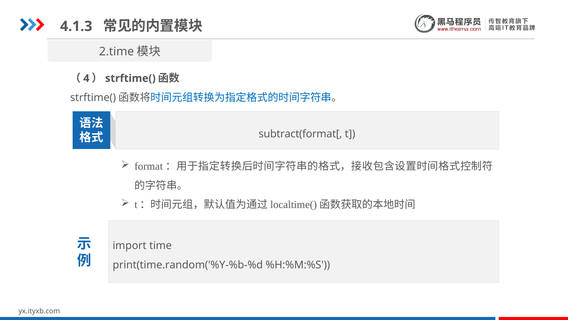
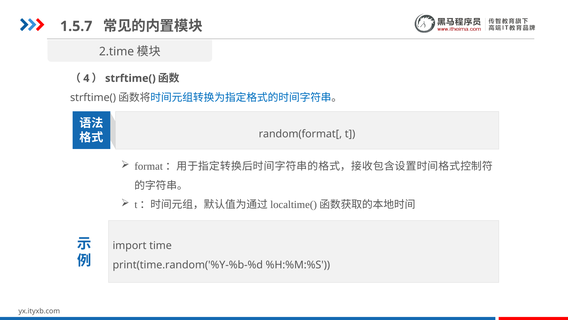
4.1.3: 4.1.3 -> 1.5.7 (76, 26)
subtract(format[: subtract(format[ -> random(format[ (300, 134)
